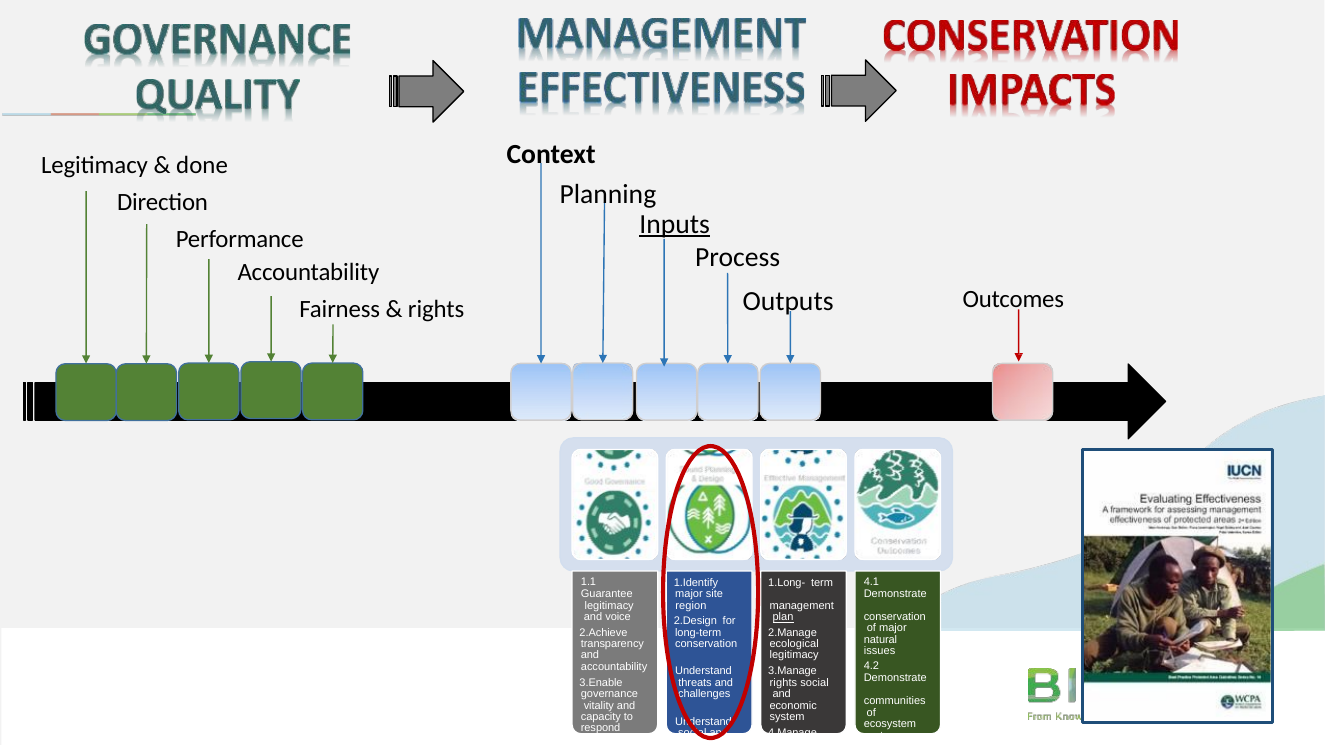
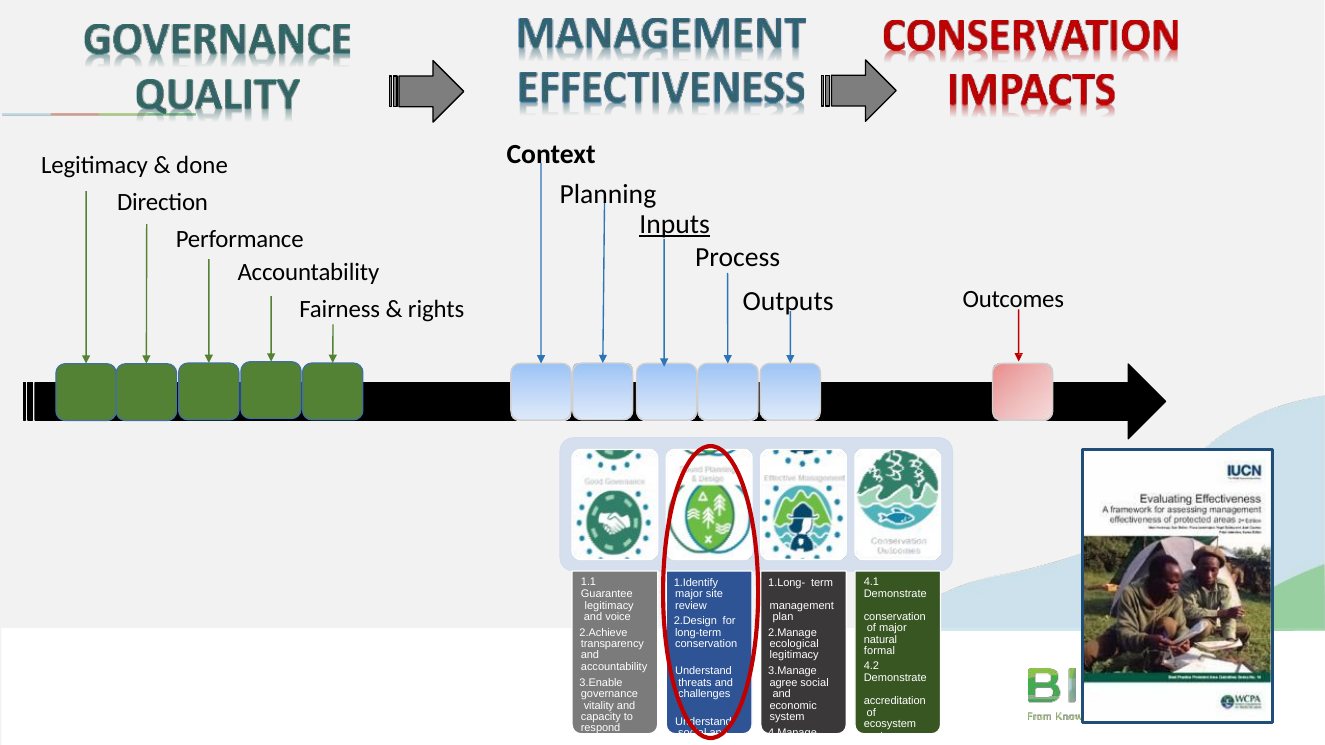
region: region -> review (691, 606)
plan underline: present -> none (783, 618)
issues: issues -> formal (880, 651)
rights: rights -> agree (784, 683)
communities: communities -> accreditation (895, 702)
